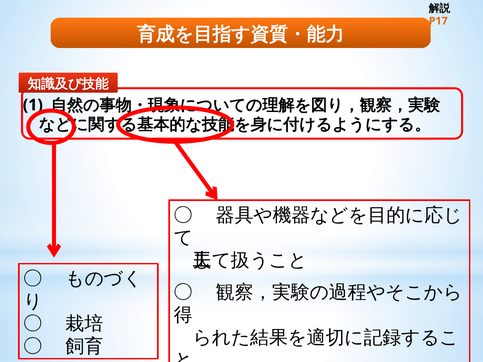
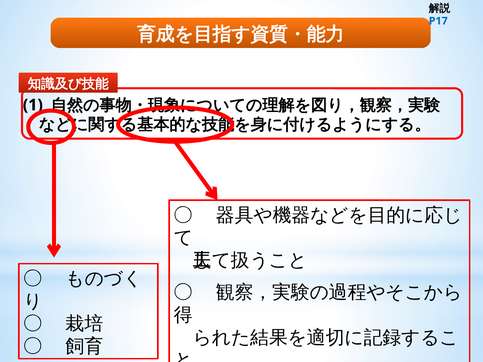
P17 colour: orange -> blue (438, 21)
